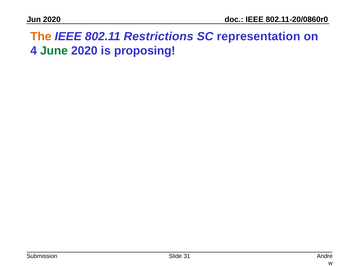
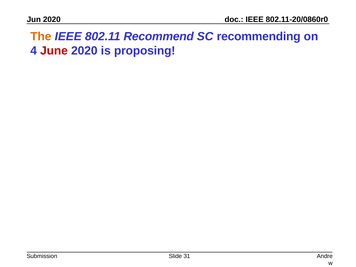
Restrictions: Restrictions -> Recommend (159, 36)
representation: representation -> recommending (259, 36)
June colour: green -> red (54, 51)
